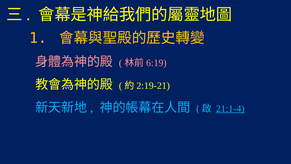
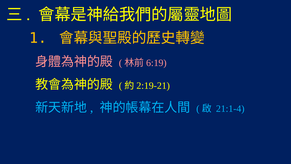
21:1-4 underline: present -> none (230, 108)
